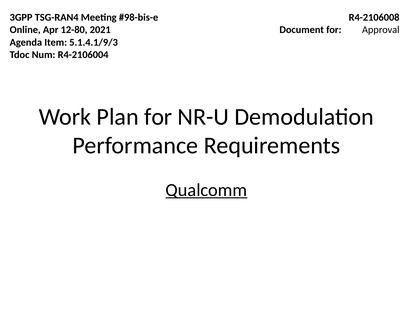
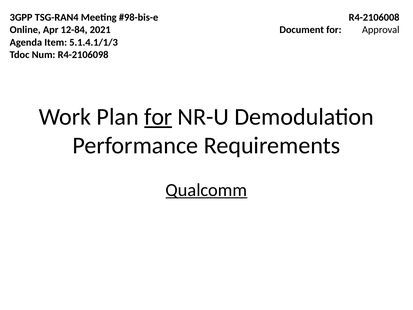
12-80: 12-80 -> 12-84 (74, 30)
5.1.4.1/9/3: 5.1.4.1/9/3 -> 5.1.4.1/1/3 (94, 42)
R4-2106004: R4-2106004 -> R4-2106098 (83, 55)
for underline: none -> present (158, 117)
